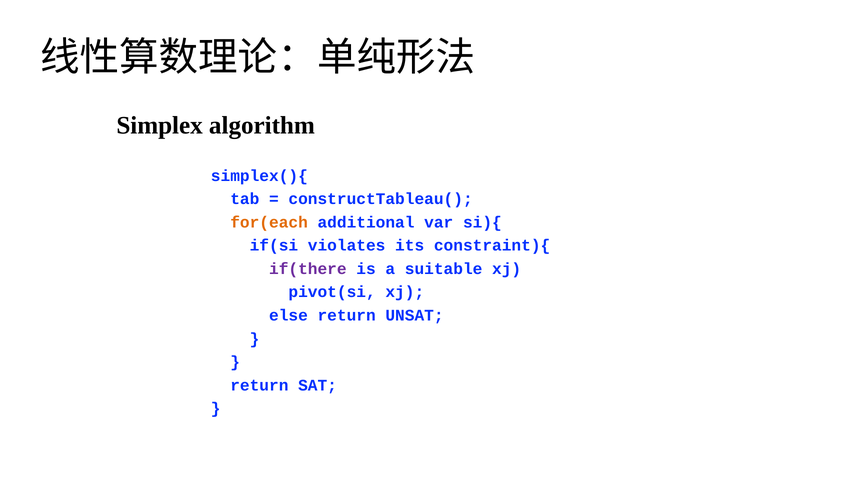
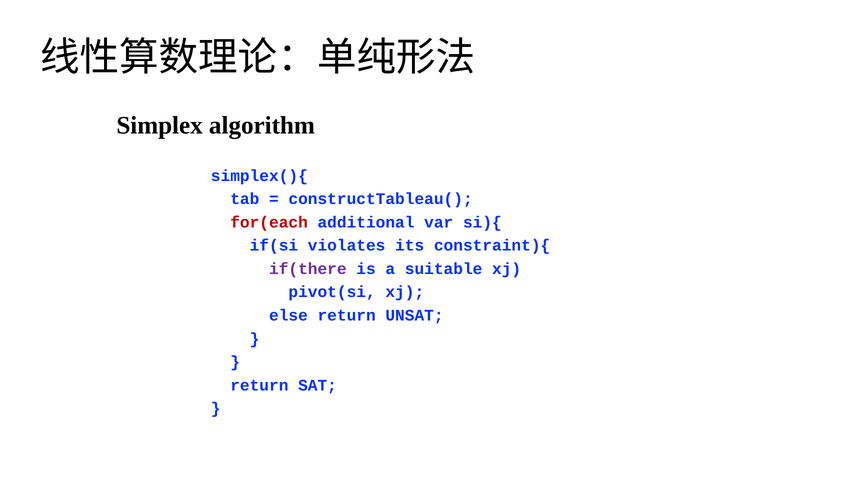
for(each colour: orange -> red (269, 222)
